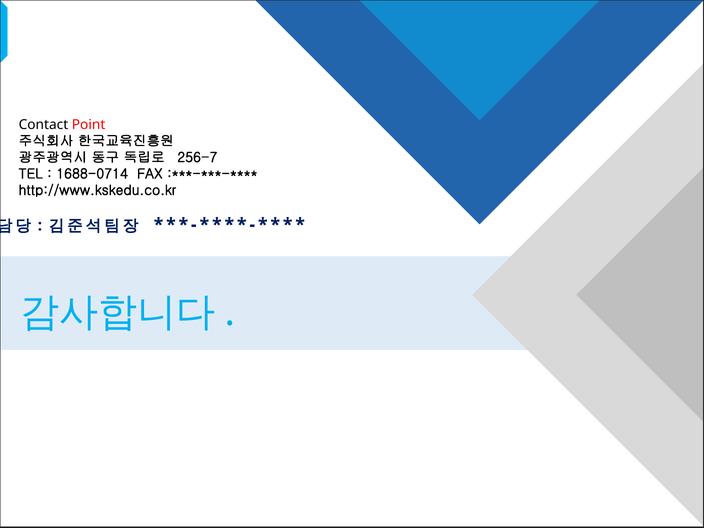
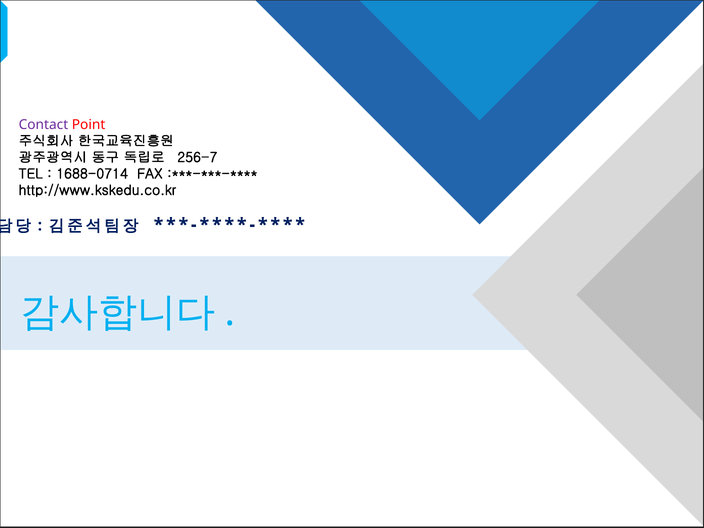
Contact colour: black -> purple (43, 125)
